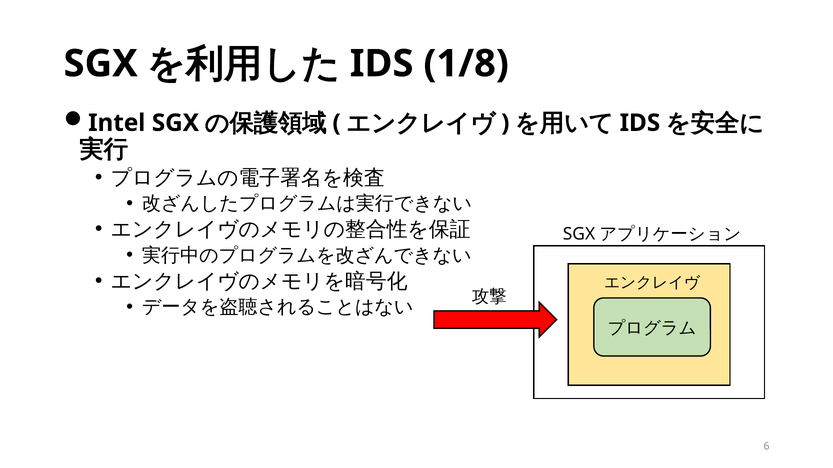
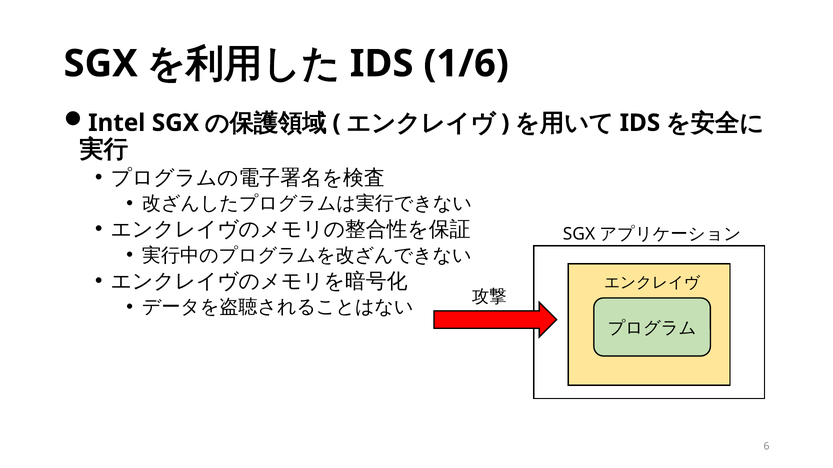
1/8: 1/8 -> 1/6 (466, 64)
